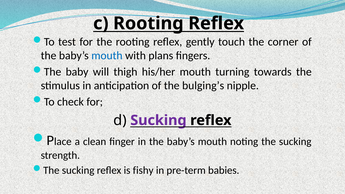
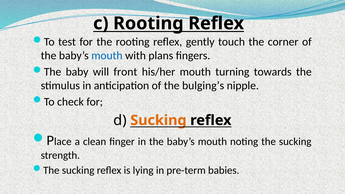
thigh: thigh -> front (125, 72)
Sucking colour: purple -> orange (158, 120)
fishy: fishy -> lying (143, 170)
